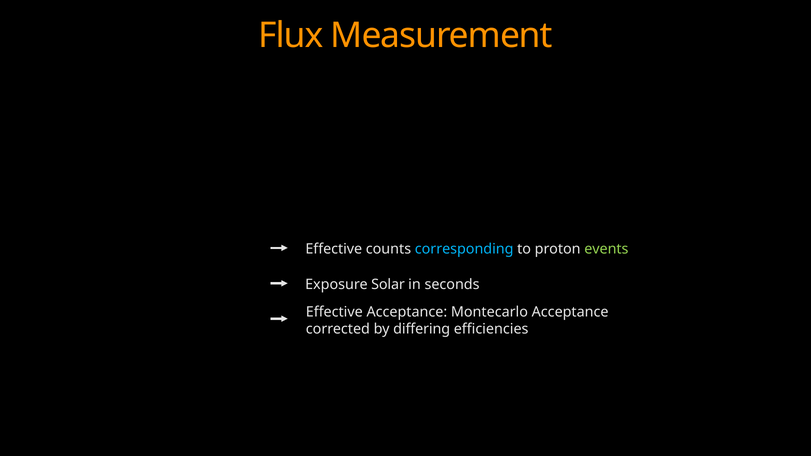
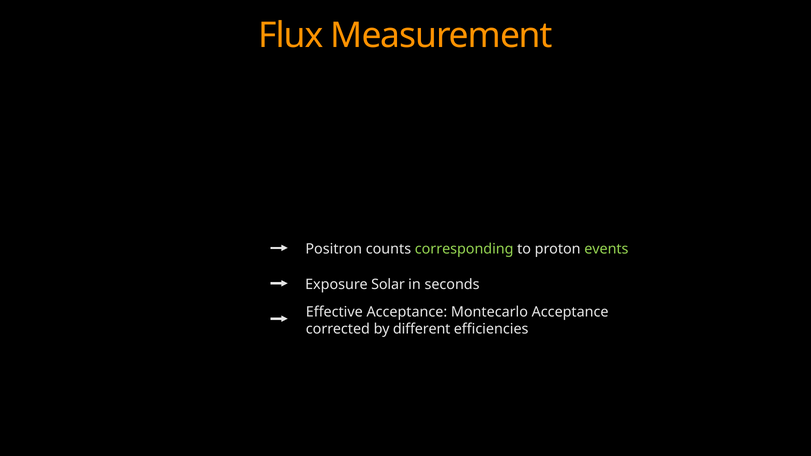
Effective: Effective -> Positron (334, 249)
corresponding colour: light blue -> light green (464, 249)
differing: differing -> different (422, 329)
